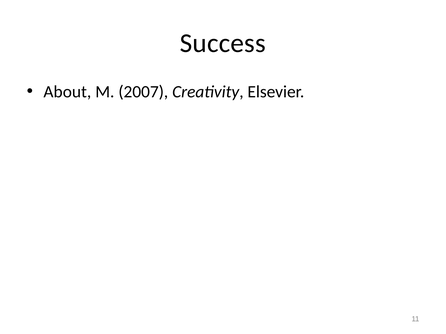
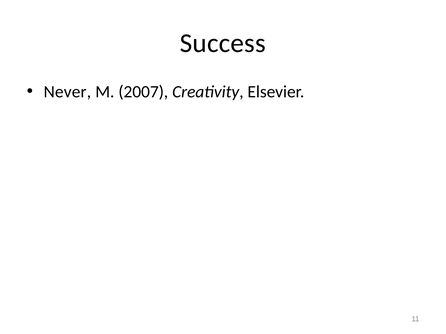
About: About -> Never (67, 92)
